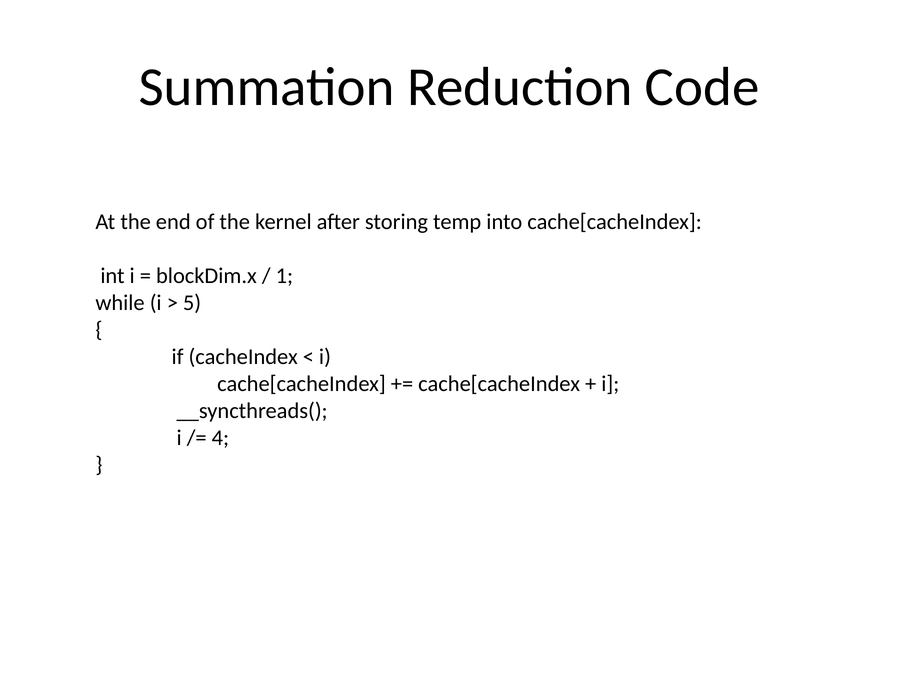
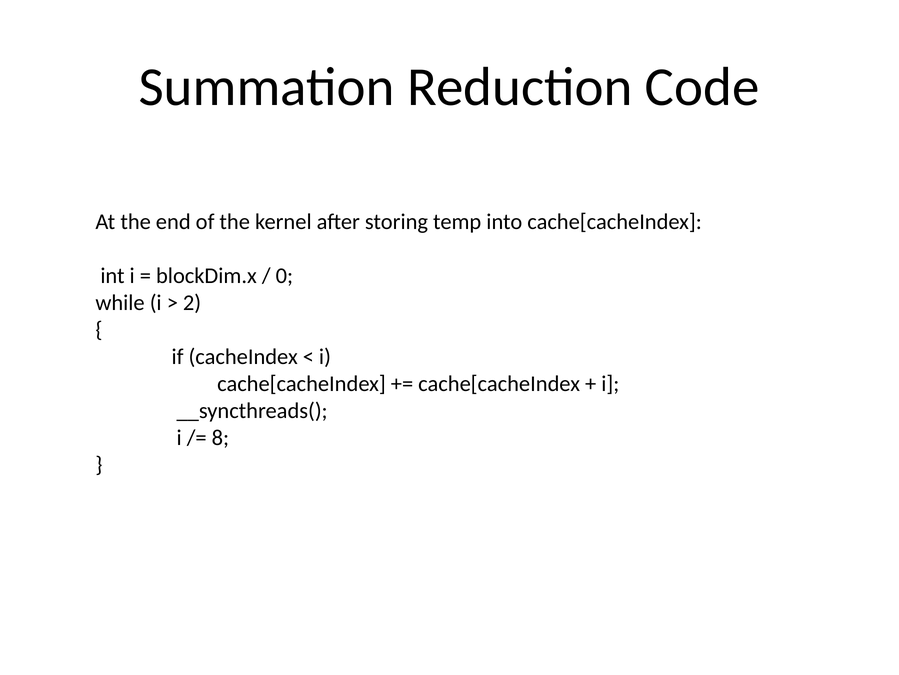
1: 1 -> 0 (284, 276)
5: 5 -> 2 (192, 303)
4: 4 -> 8 (220, 437)
